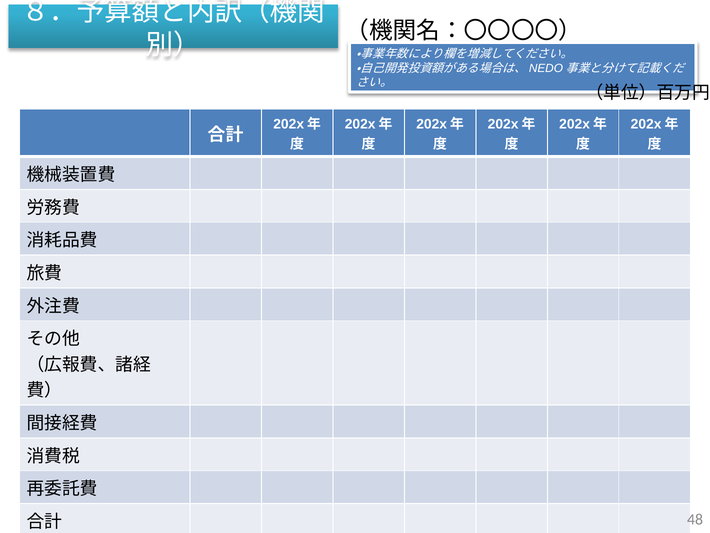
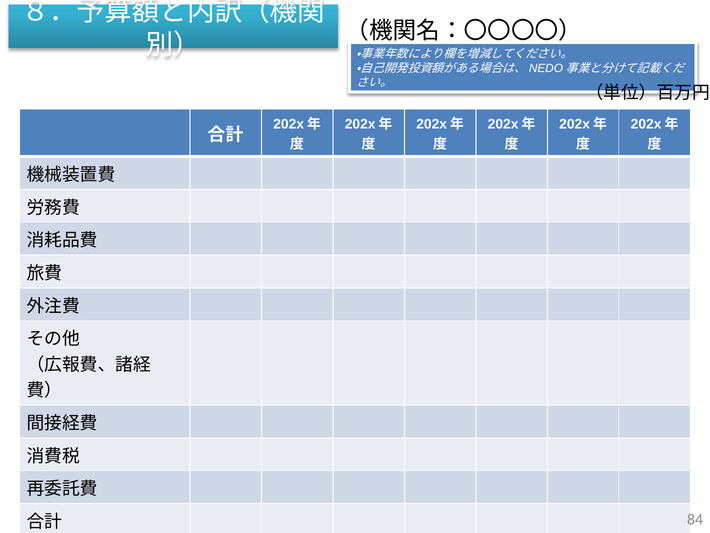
48: 48 -> 84 (695, 519)
